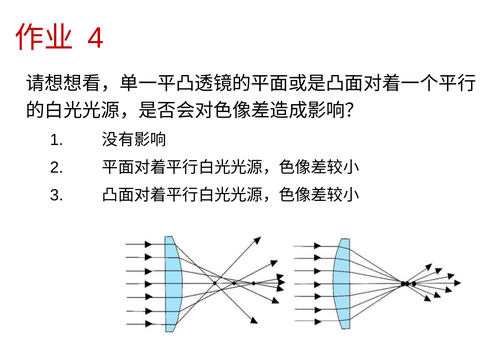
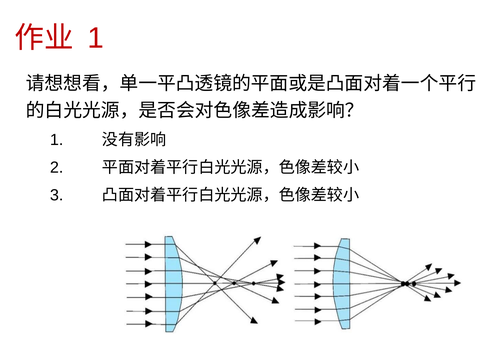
4: 4 -> 1 (96, 38)
